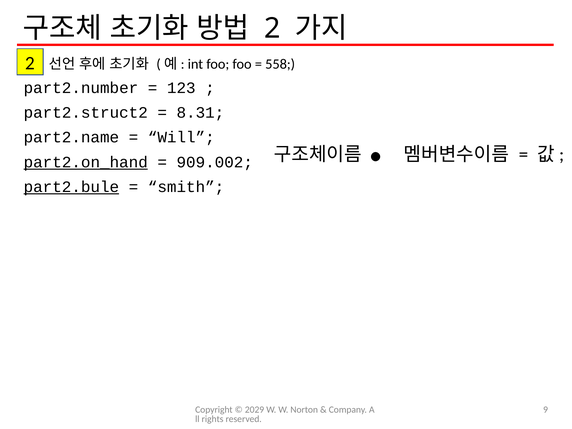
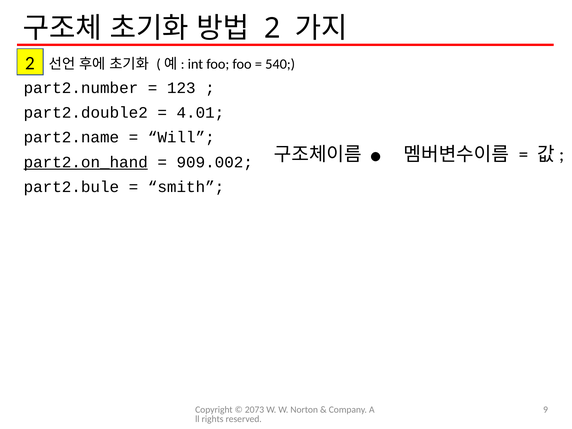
558: 558 -> 540 (280, 64)
part2.struct2: part2.struct2 -> part2.double2 (86, 113)
8.31: 8.31 -> 4.01 (200, 113)
part2.bule underline: present -> none (71, 187)
2029: 2029 -> 2073 (255, 410)
